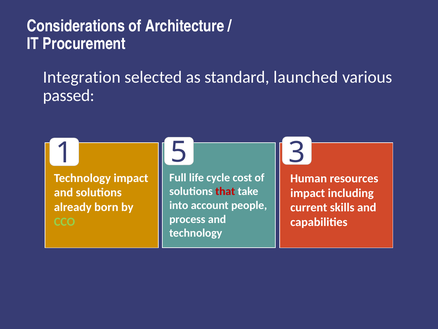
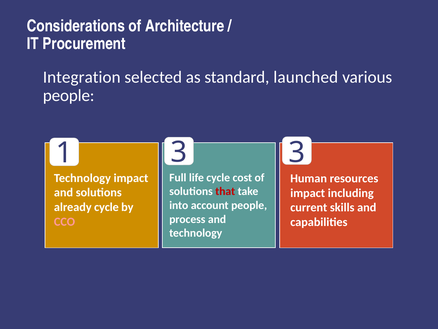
passed: passed -> people (69, 95)
1 5: 5 -> 3 (179, 152)
already born: born -> cycle (106, 207)
CCO colour: light green -> pink (64, 222)
